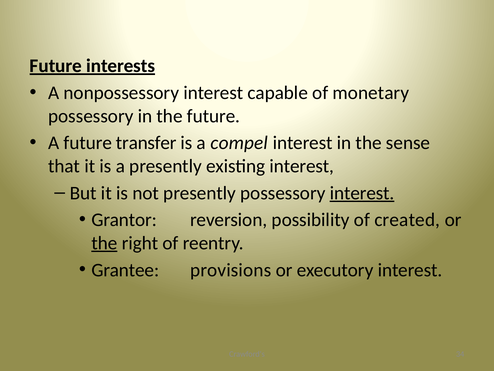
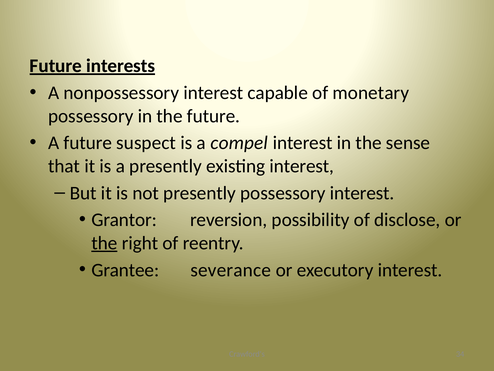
transfer: transfer -> suspect (146, 143)
interest underline: present -> none (362, 193)
created: created -> disclose (407, 220)
provisions: provisions -> severance (231, 270)
